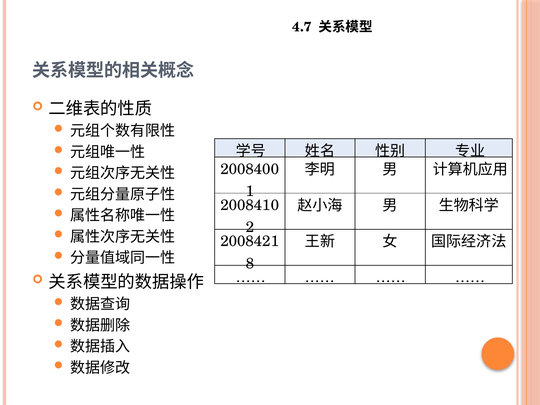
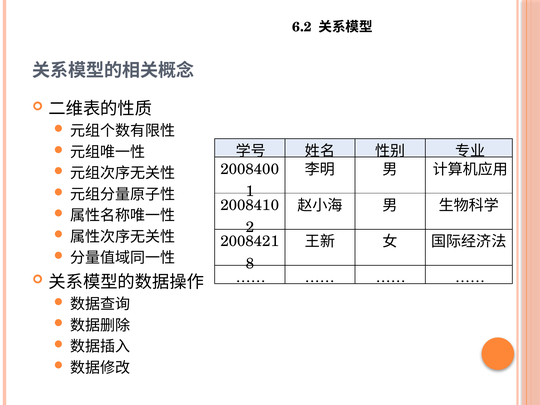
4.7: 4.7 -> 6.2 (302, 27)
